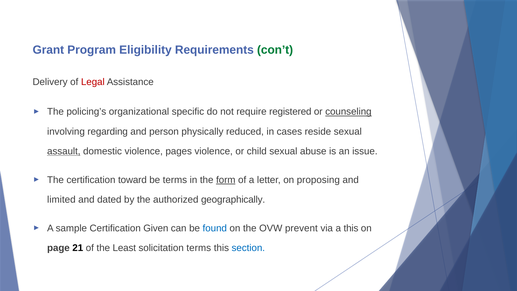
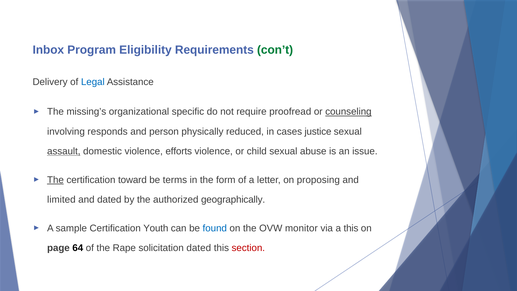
Grant: Grant -> Inbox (48, 50)
Legal colour: red -> blue (93, 82)
policing’s: policing’s -> missing’s (86, 112)
registered: registered -> proofread (290, 112)
regarding: regarding -> responds (108, 131)
reside: reside -> justice (318, 131)
pages: pages -> efforts (179, 151)
The underline: none -> present (55, 180)
form underline: present -> none (226, 180)
Given: Given -> Youth (156, 228)
prevent: prevent -> monitor (301, 228)
21: 21 -> 64 (78, 248)
Least: Least -> Rape (124, 248)
solicitation terms: terms -> dated (199, 248)
section colour: blue -> red (248, 248)
